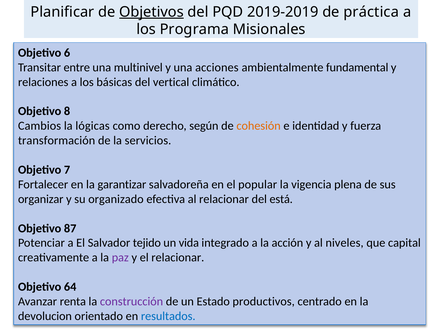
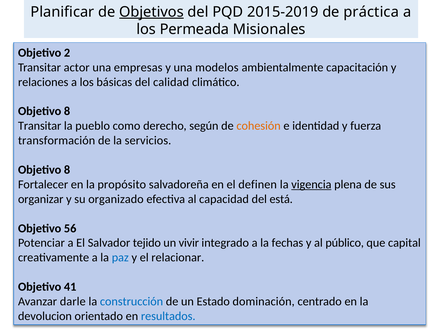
2019-2019: 2019-2019 -> 2015-2019 (283, 12)
Programa: Programa -> Permeada (194, 29)
6: 6 -> 2 (67, 53)
entre: entre -> actor (77, 67)
multinivel: multinivel -> empresas (138, 67)
acciones: acciones -> modelos (217, 67)
fundamental: fundamental -> capacitación (357, 67)
vertical: vertical -> calidad (171, 82)
Cambios: Cambios -> Transitar (40, 126)
lógicas: lógicas -> pueblo (93, 126)
7: 7 -> 8 (67, 170)
garantizar: garantizar -> propósito (122, 184)
popular: popular -> definen (258, 184)
vigencia underline: none -> present (311, 184)
al relacionar: relacionar -> capacidad (224, 199)
87: 87 -> 56 (70, 228)
vida: vida -> vivir (189, 243)
acción: acción -> fechas (287, 243)
niveles: niveles -> público (345, 243)
paz colour: purple -> blue (120, 257)
64: 64 -> 41 (70, 286)
renta: renta -> darle (73, 301)
construcción colour: purple -> blue (132, 301)
productivos: productivos -> dominación (264, 301)
